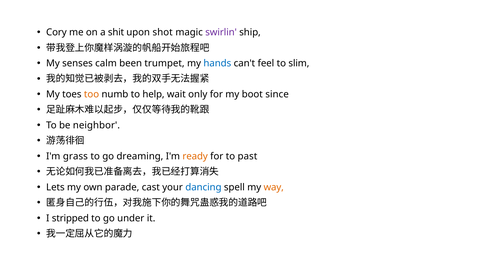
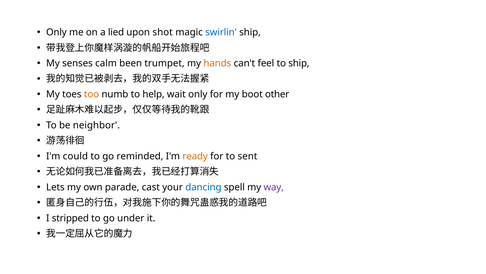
Cory: Cory -> Only (56, 32)
shit: shit -> lied (116, 32)
swirlin colour: purple -> blue (221, 32)
hands colour: blue -> orange (217, 63)
to slim: slim -> ship (299, 63)
since: since -> other (277, 94)
grass: grass -> could (75, 156)
dreaming: dreaming -> reminded (140, 156)
past: past -> sent (247, 156)
way colour: orange -> purple (274, 187)
